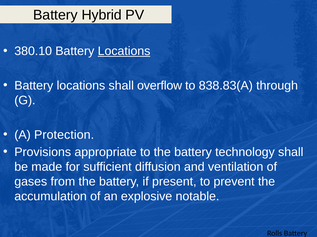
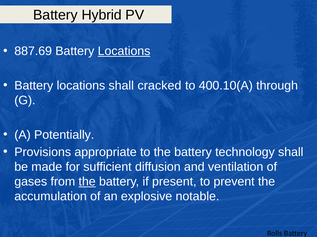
380.10: 380.10 -> 887.69 (33, 51)
overflow: overflow -> cracked (159, 86)
838.83(A: 838.83(A -> 400.10(A (226, 86)
Protection: Protection -> Potentially (64, 135)
the underline: none -> present (87, 182)
